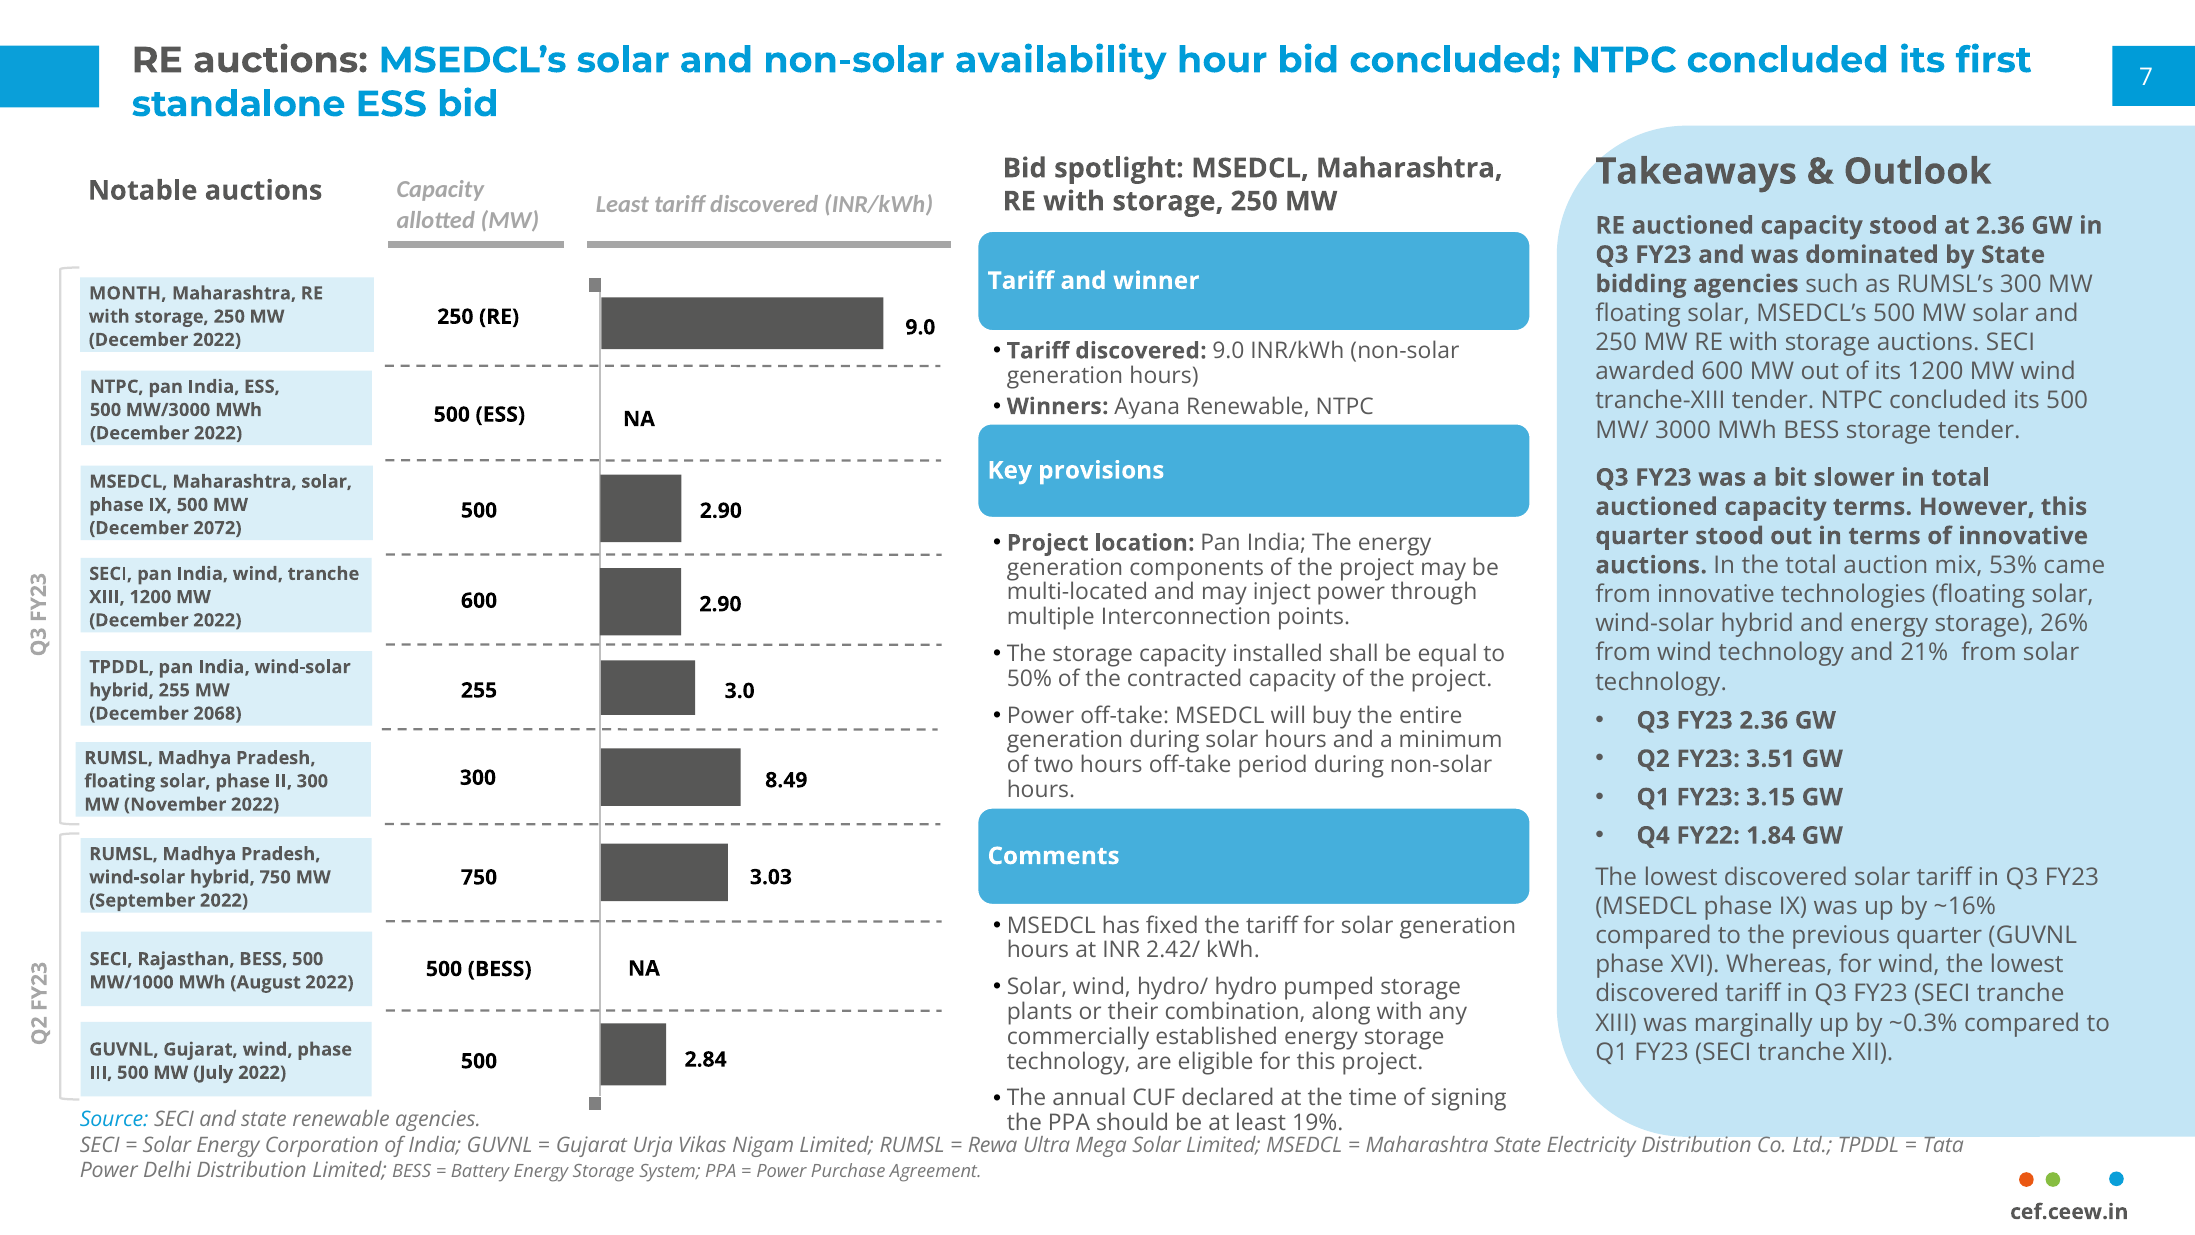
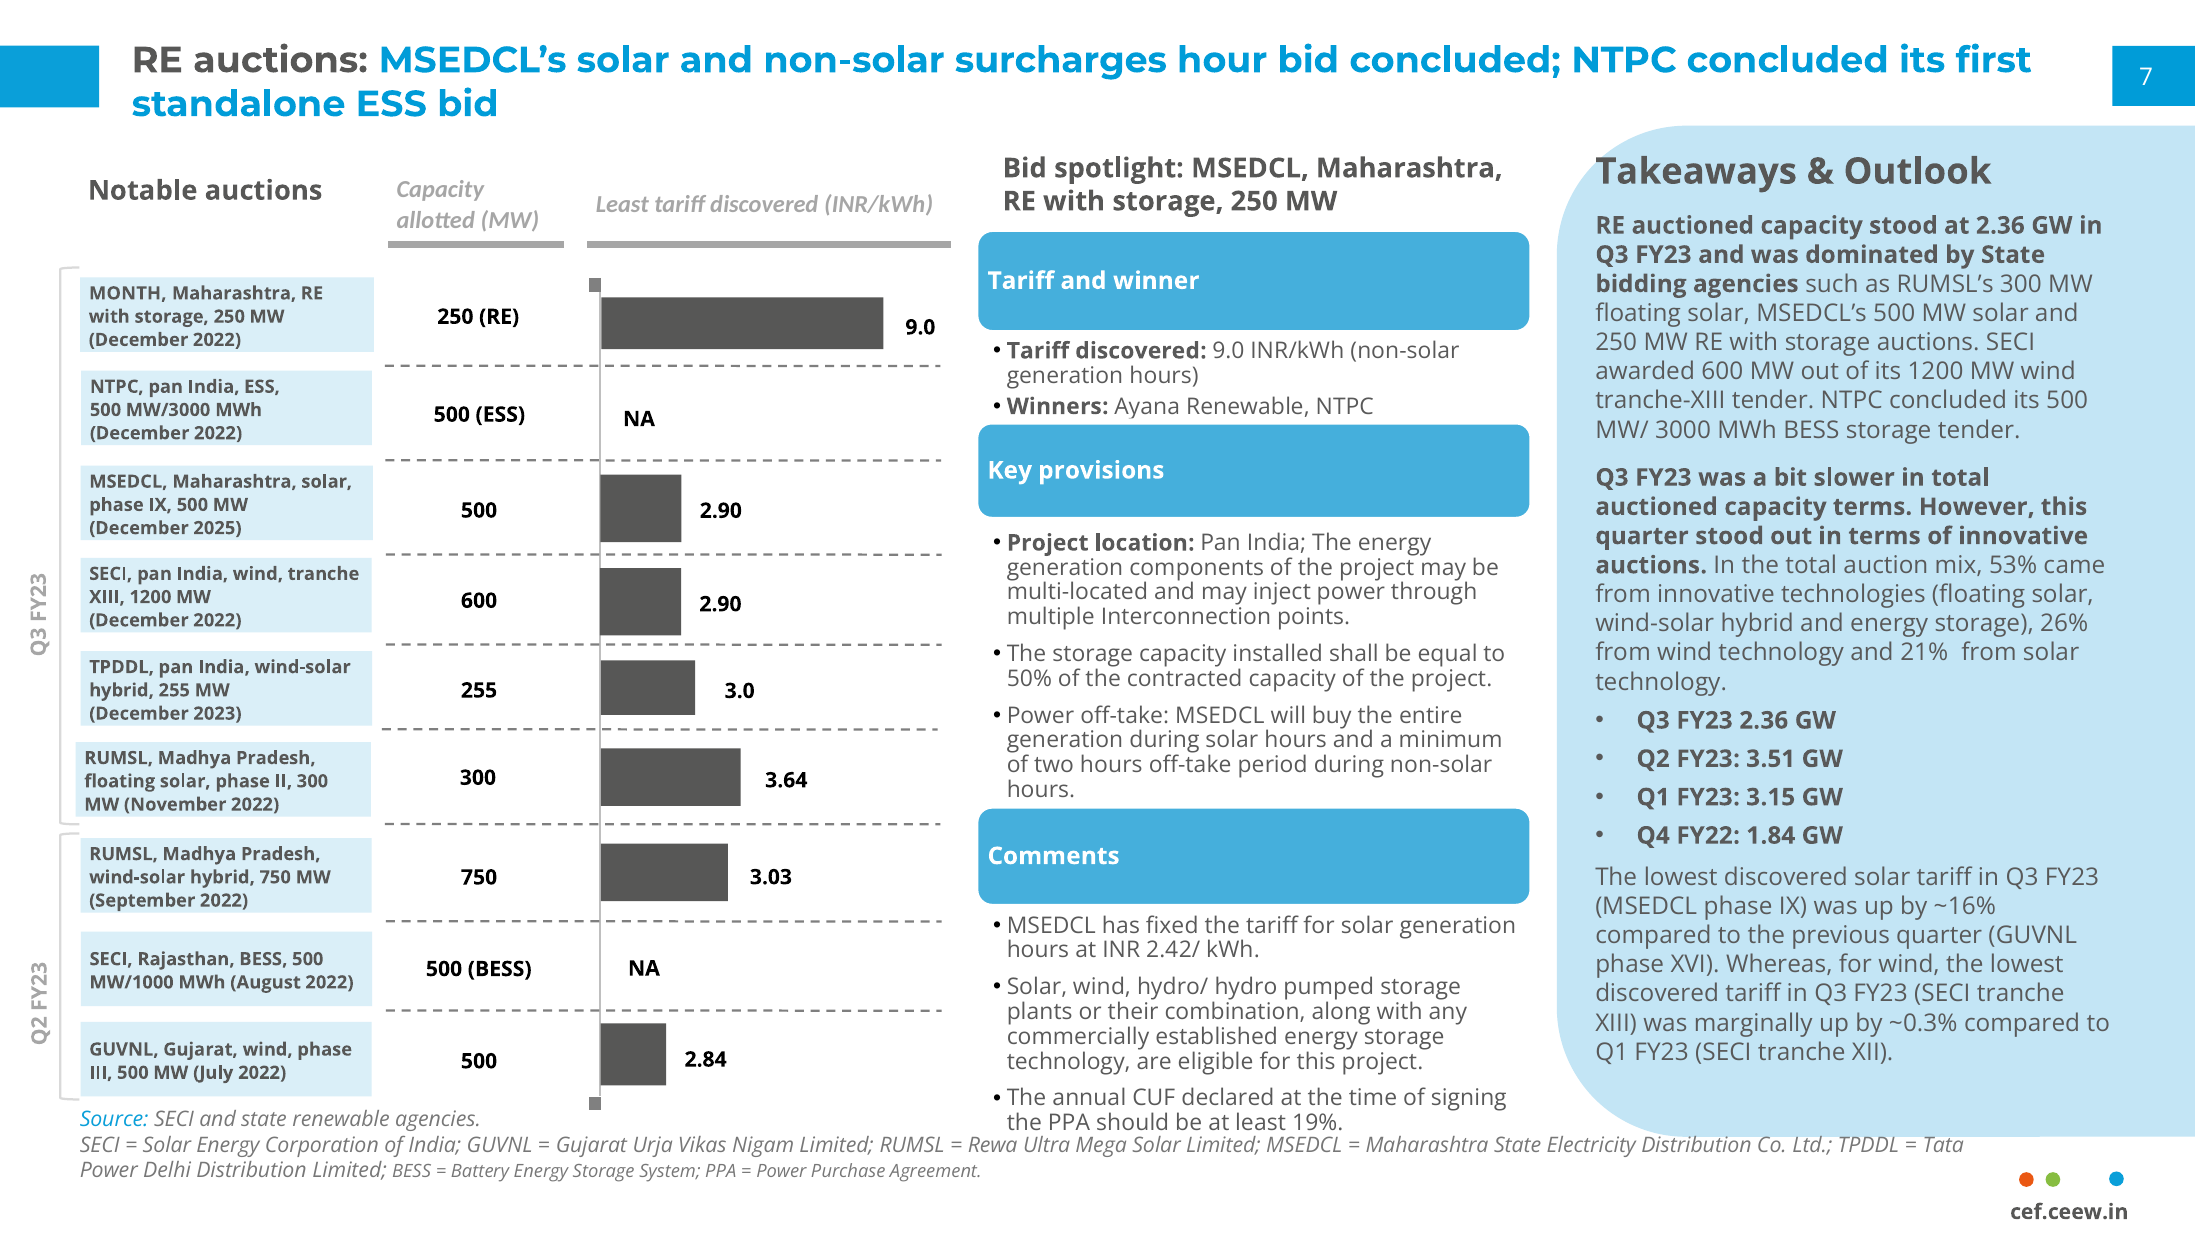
availability: availability -> surcharges (1061, 60)
2072: 2072 -> 2025 (217, 528)
2068: 2068 -> 2023 (217, 713)
8.49: 8.49 -> 3.64 (786, 780)
